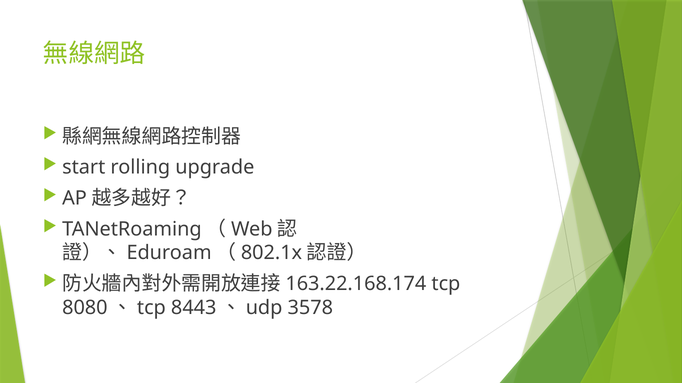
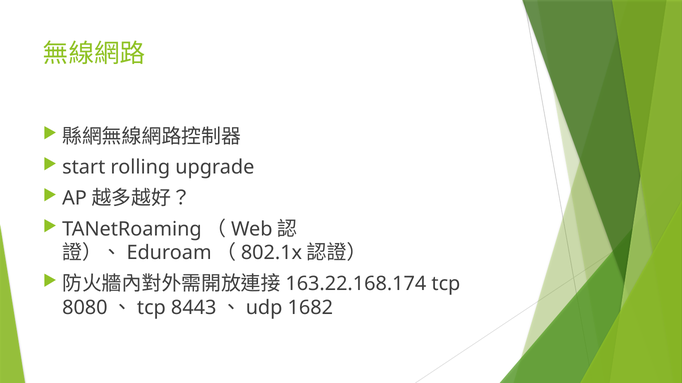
3578: 3578 -> 1682 (310, 308)
